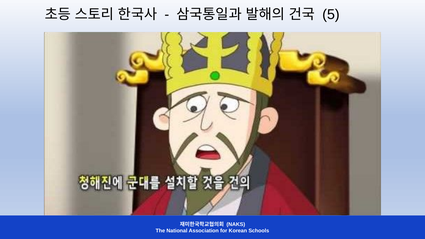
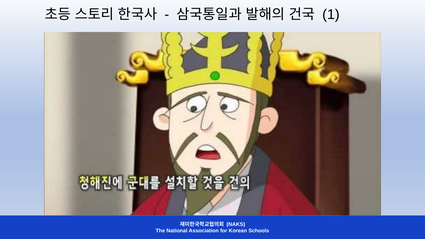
5: 5 -> 1 (331, 14)
